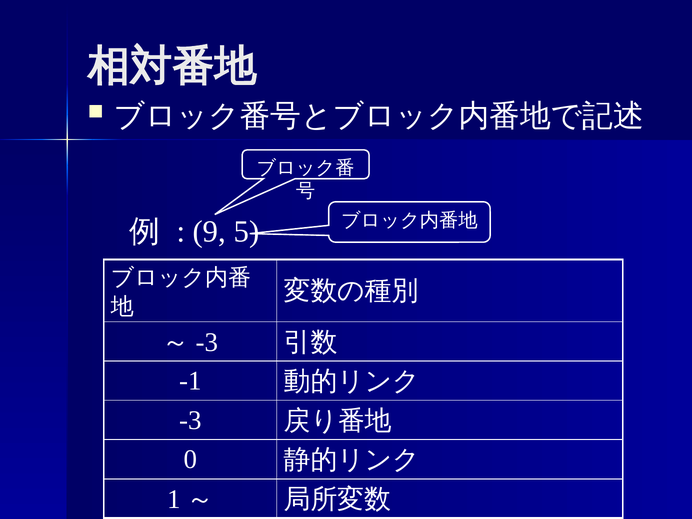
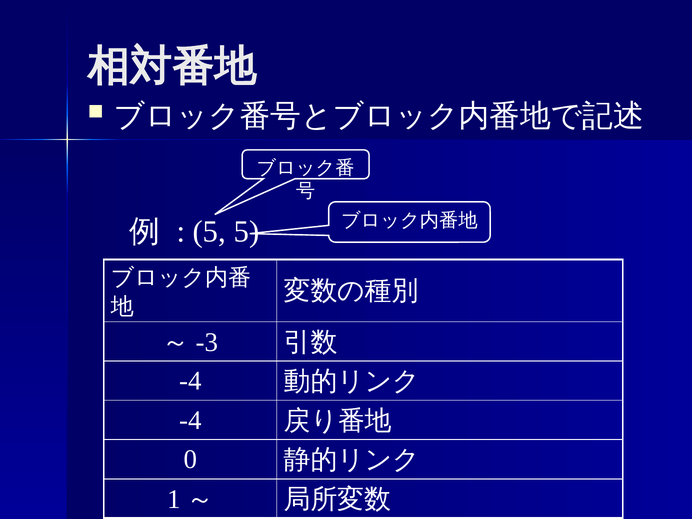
9: 9 -> 5 (209, 232)
-1: -1 -> -4 (190, 381)
-3: -3 -> -4 (190, 420)
